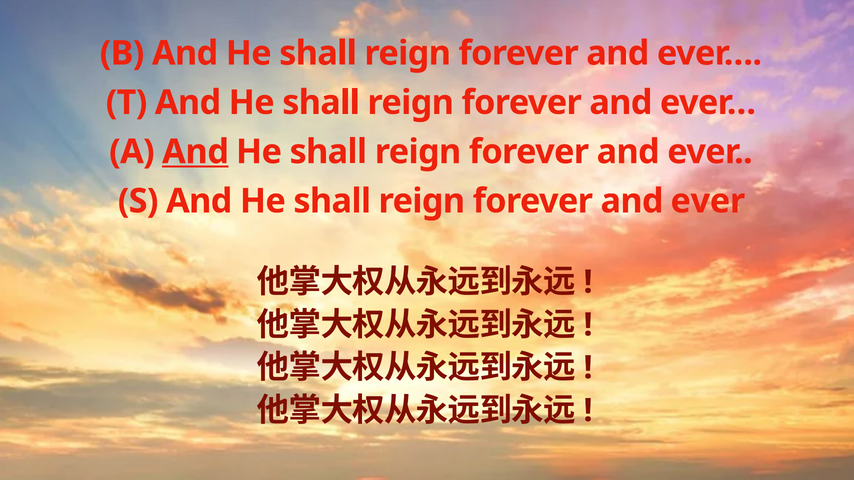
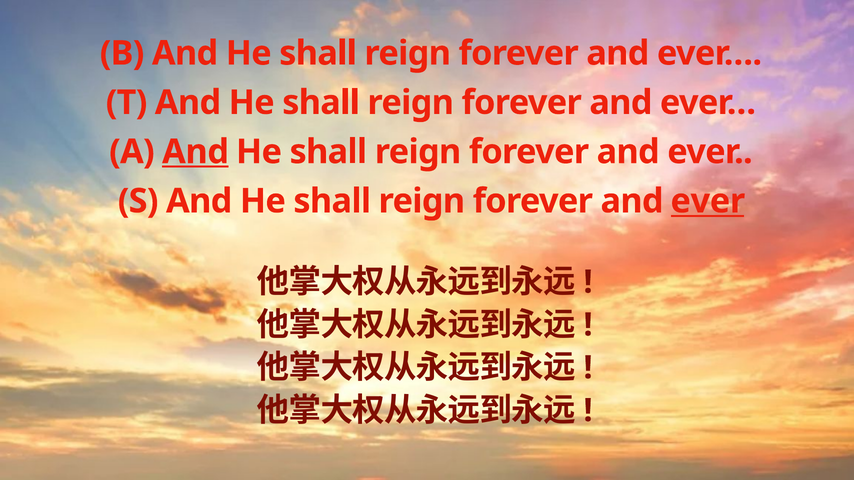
ever underline: none -> present (708, 201)
